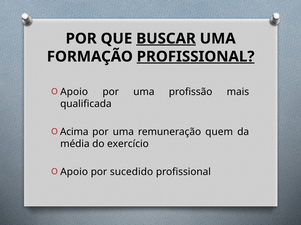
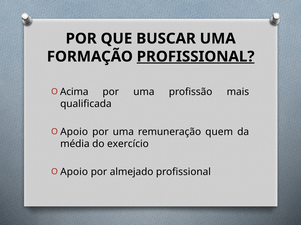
BUSCAR underline: present -> none (166, 39)
Apoio: Apoio -> Acima (74, 92)
Acima: Acima -> Apoio (74, 132)
sucedido: sucedido -> almejado (132, 172)
